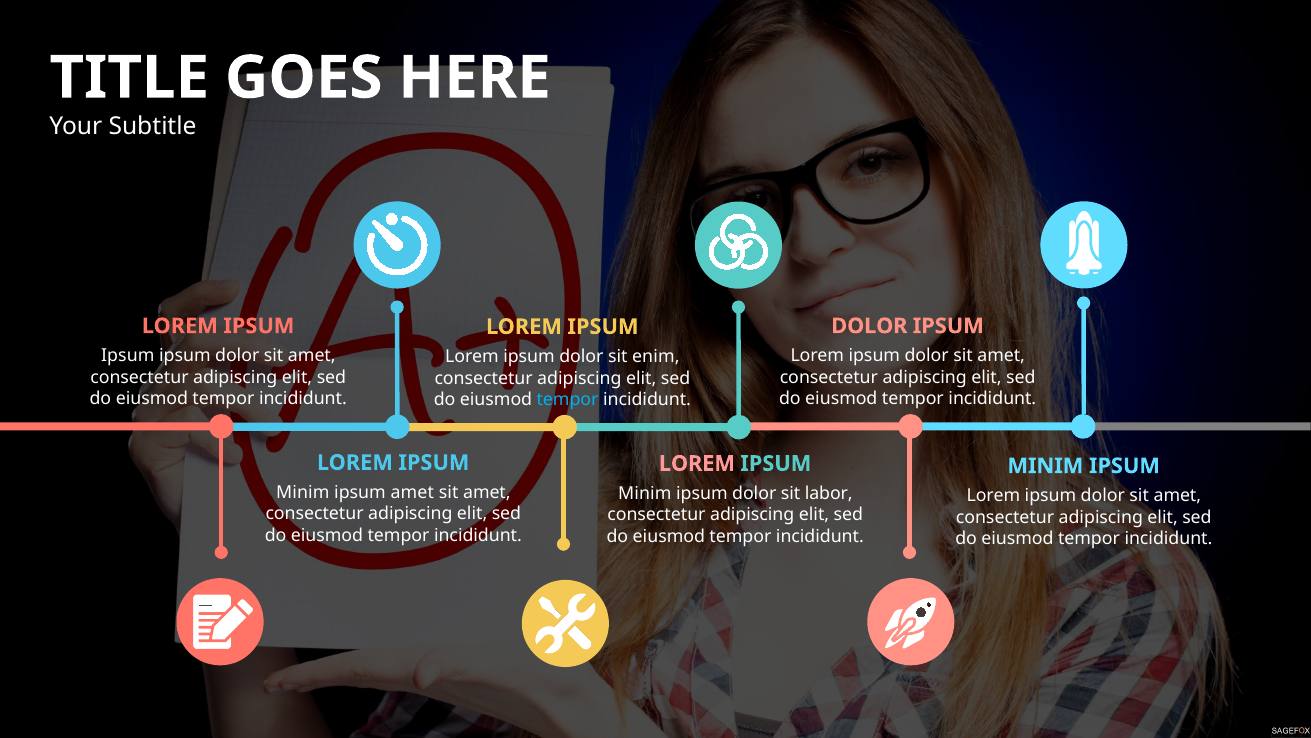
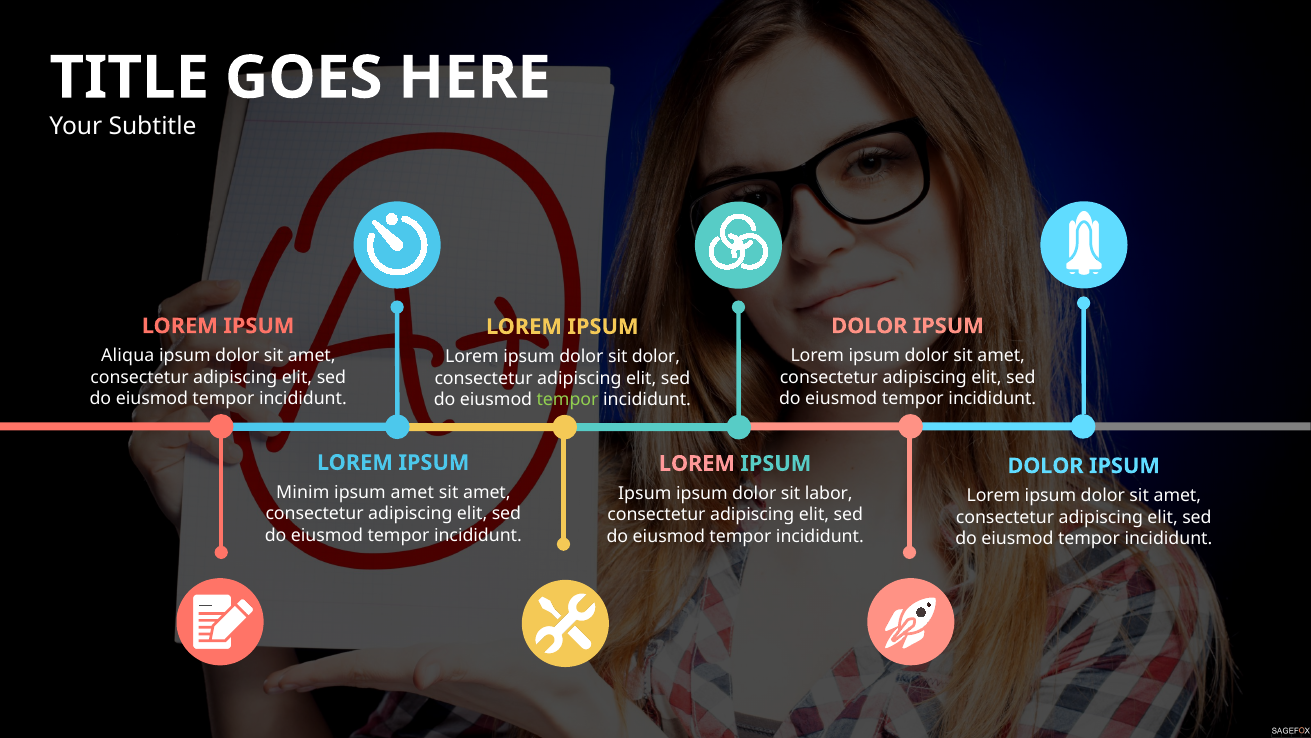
Ipsum: Ipsum -> Aliqua (128, 356)
sit enim: enim -> dolor (656, 357)
tempor colour: light blue -> light green (568, 399)
MINIM: MINIM -> DOLOR (1046, 466)
Minim: Minim -> Ipsum (645, 493)
